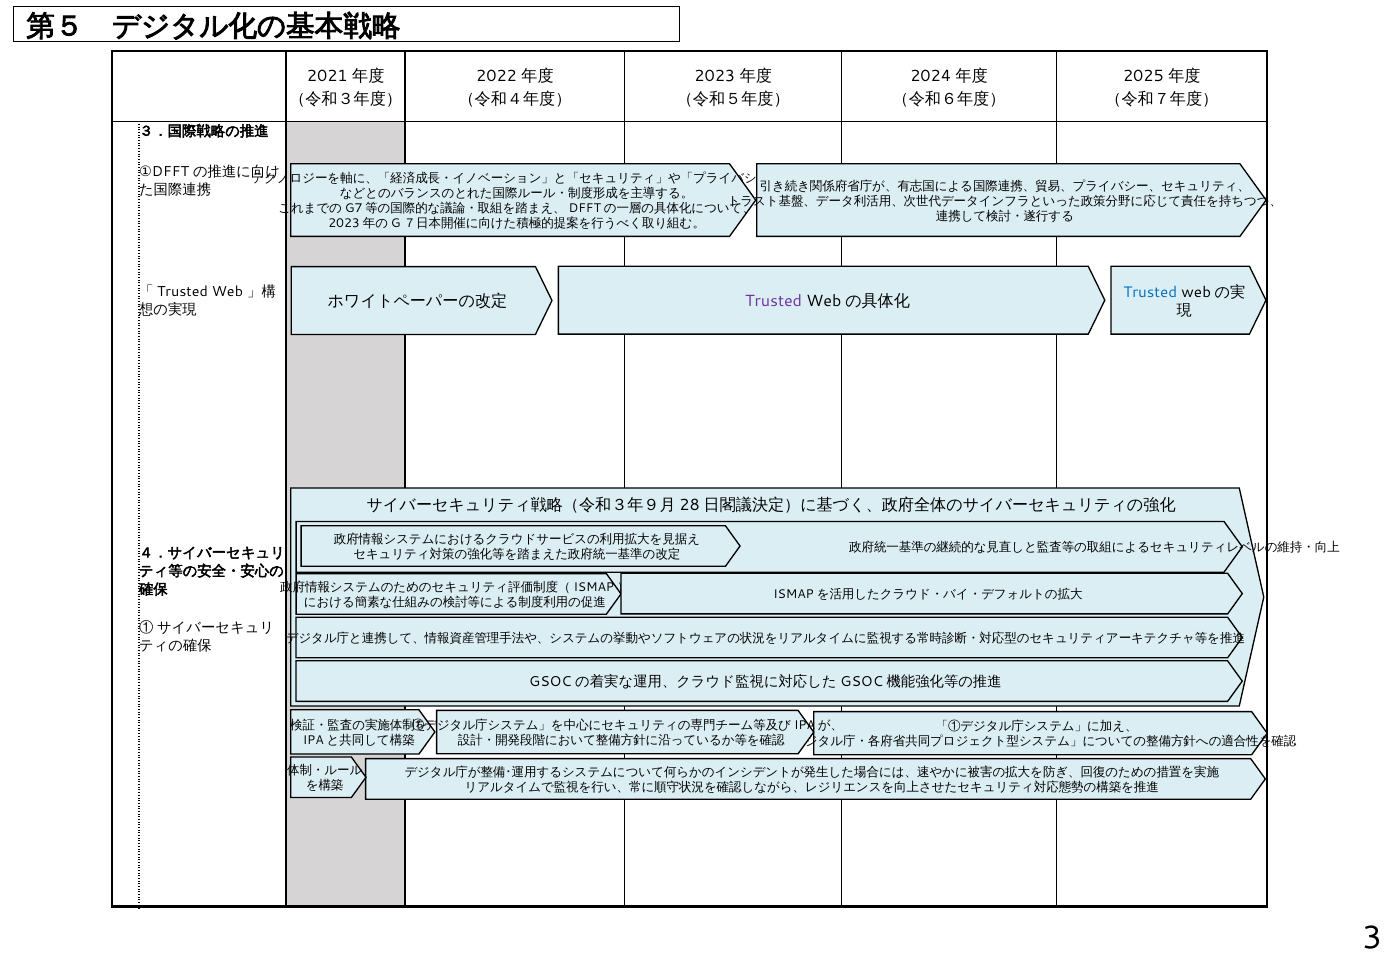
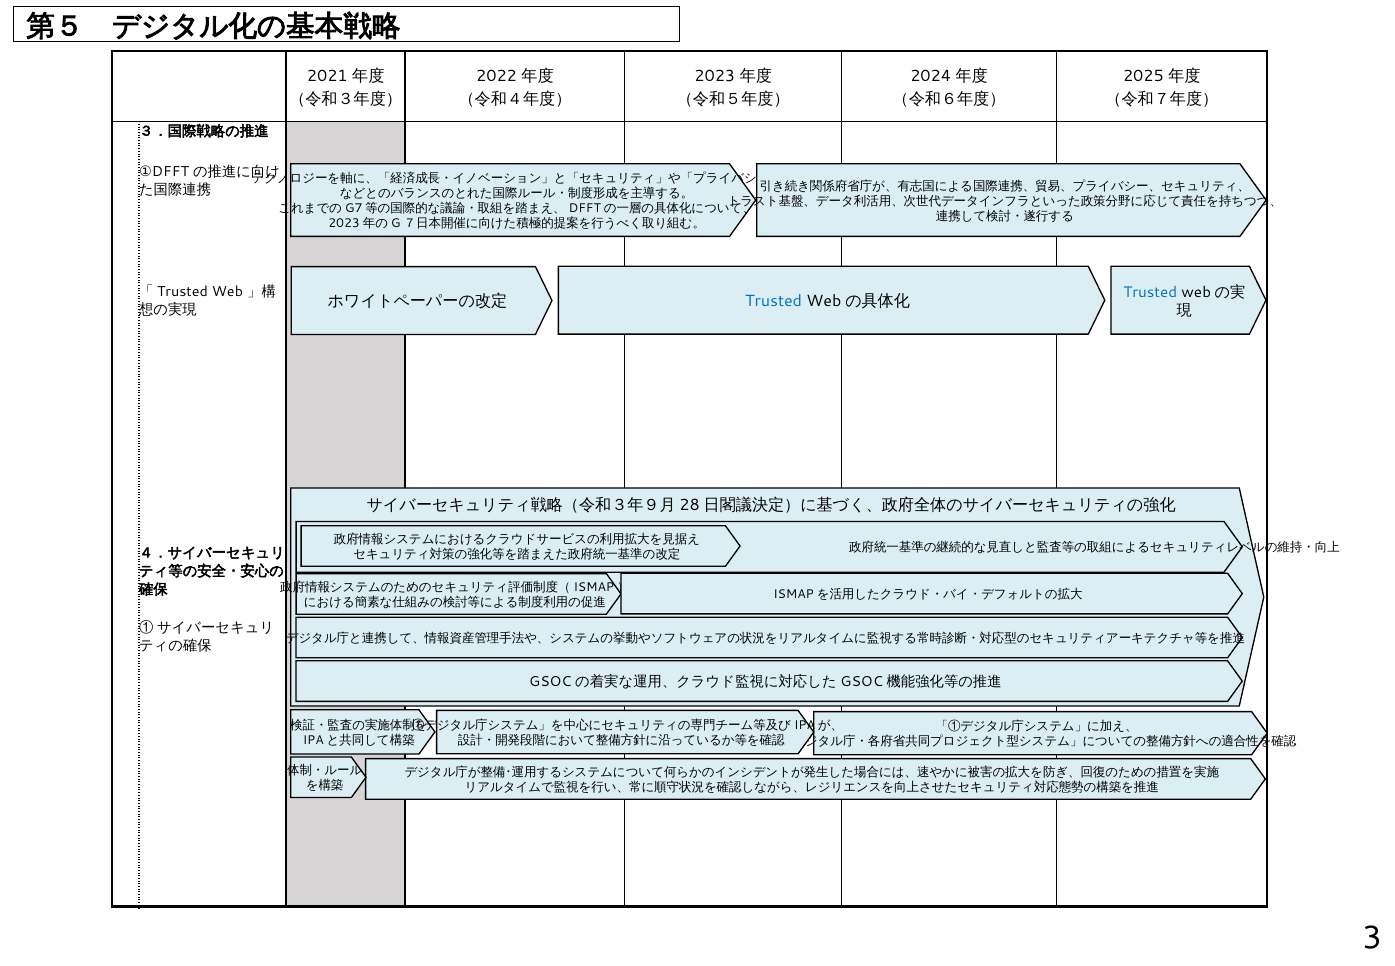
Trusted colour: purple -> blue (774, 301)
